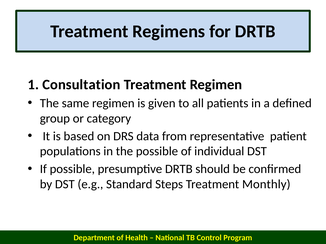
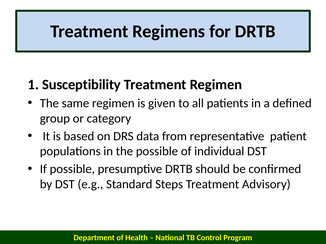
Consultation: Consultation -> Susceptibility (81, 85)
Monthly: Monthly -> Advisory (266, 185)
